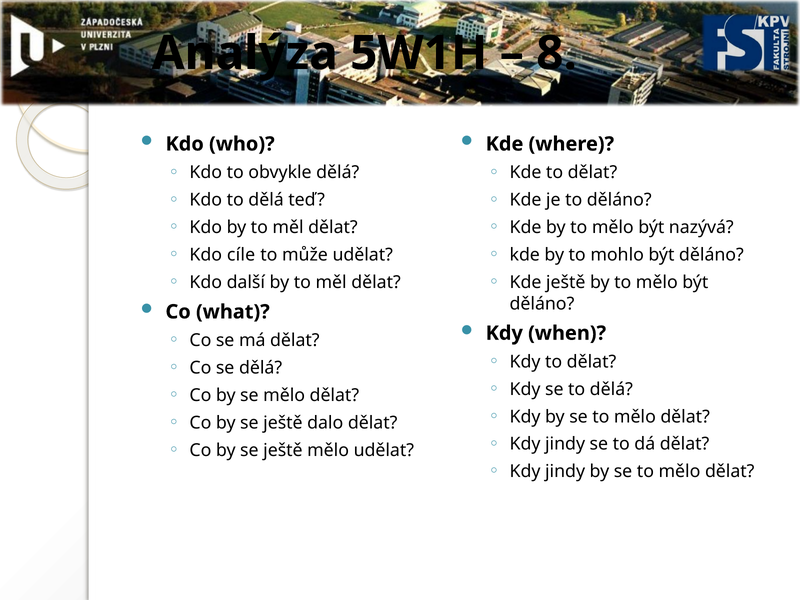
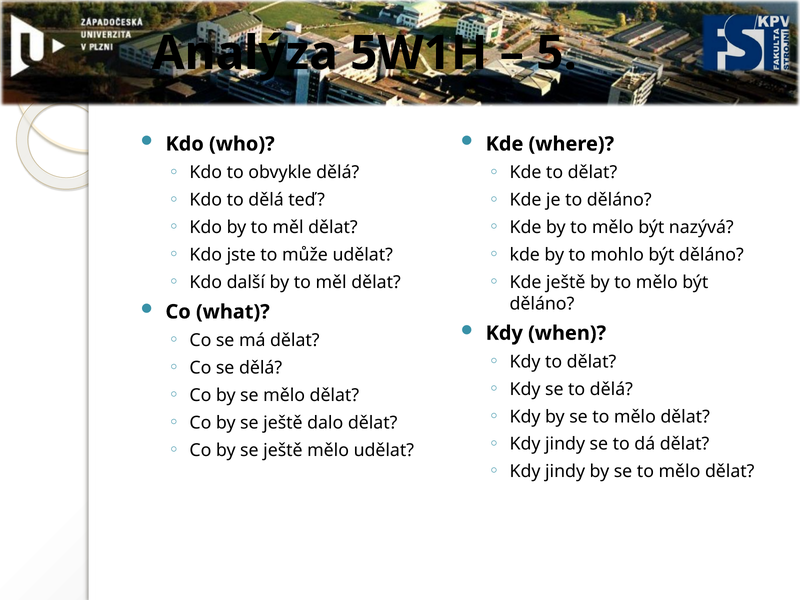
8: 8 -> 5 (557, 53)
cíle: cíle -> jste (241, 255)
